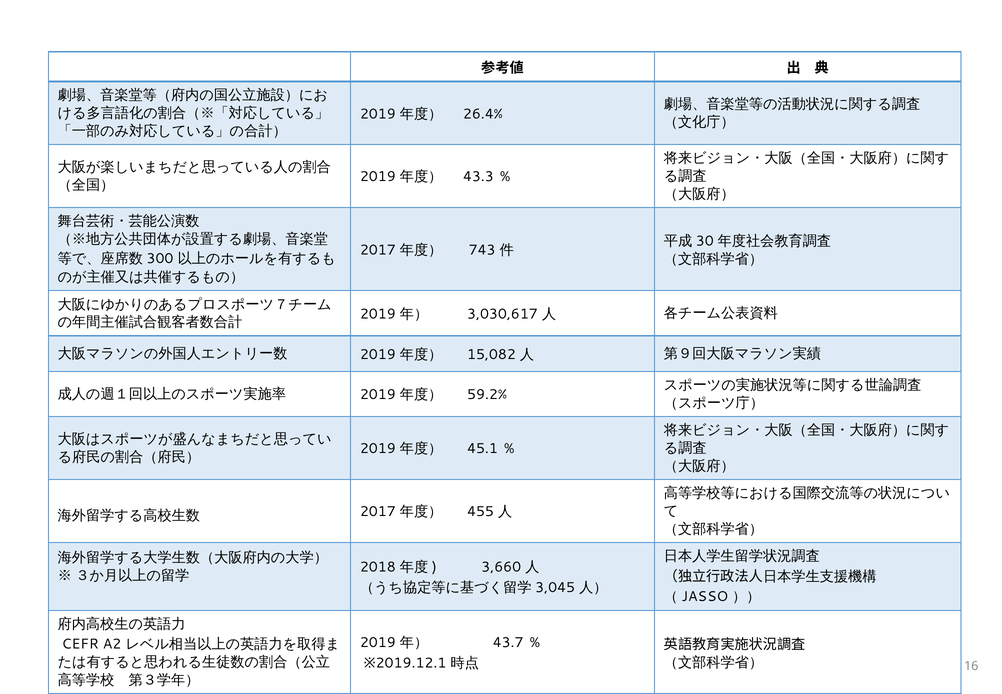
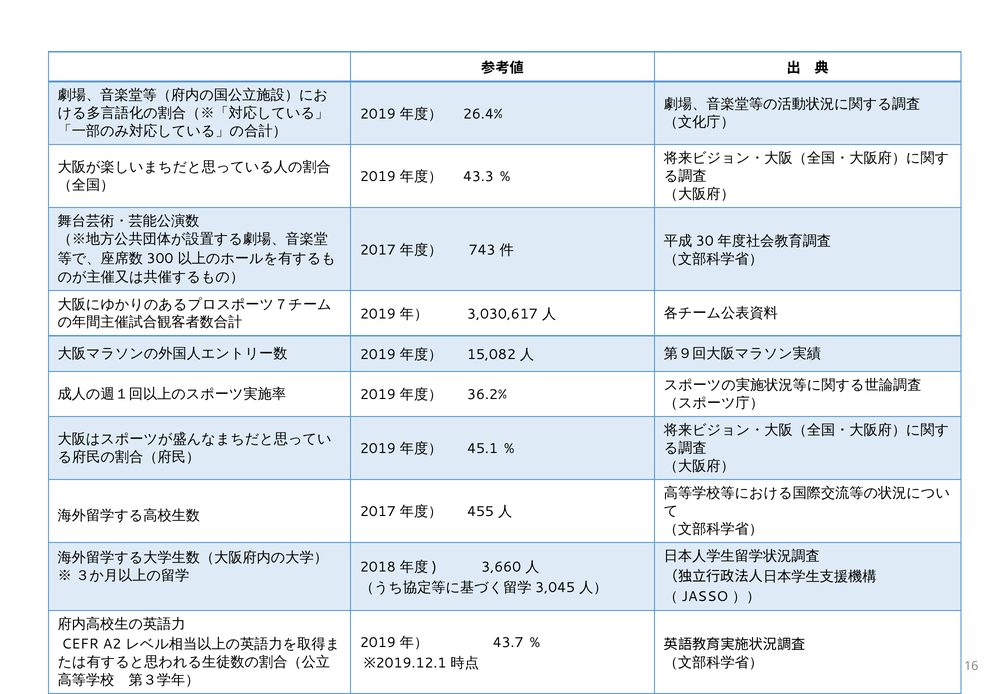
59.2%: 59.2% -> 36.2% (487, 395)
